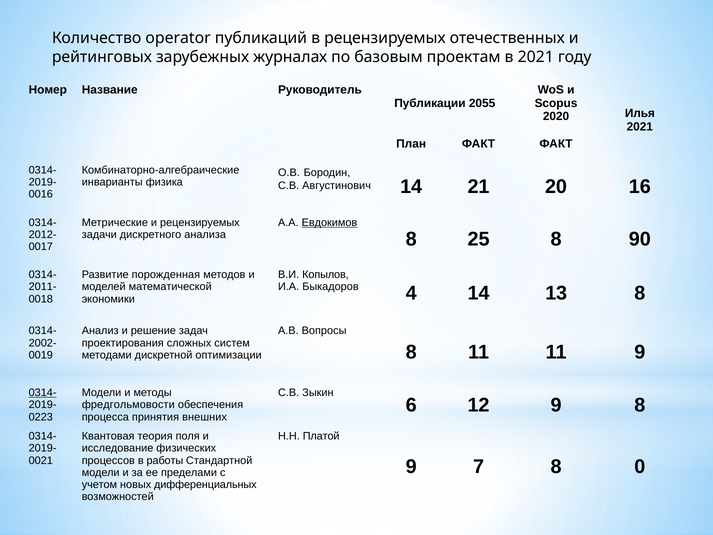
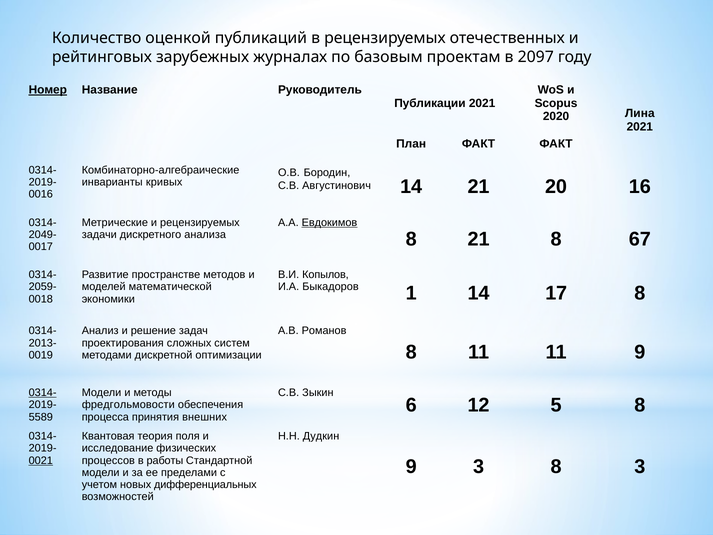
operator: operator -> оценкой (178, 38)
в 2021: 2021 -> 2097 (536, 57)
Номер underline: none -> present (48, 90)
Публикации 2055: 2055 -> 2021 (482, 103)
Илья: Илья -> Лина (640, 113)
физика: физика -> кривых (164, 182)
2012-: 2012- -> 2049- (43, 234)
8 25: 25 -> 21 (479, 239)
90: 90 -> 67 (640, 239)
порожденная: порожденная -> пространстве (166, 275)
2011-: 2011- -> 2059- (43, 287)
4: 4 -> 1 (411, 293)
13: 13 -> 17 (556, 293)
Вопросы: Вопросы -> Романов (324, 331)
2002-: 2002- -> 2013- (43, 343)
12 9: 9 -> 5 (556, 405)
0223: 0223 -> 5589 (41, 417)
Платой: Платой -> Дудкин (321, 436)
0021 underline: none -> present (41, 460)
9 7: 7 -> 3 (479, 467)
8 0: 0 -> 3 (640, 467)
